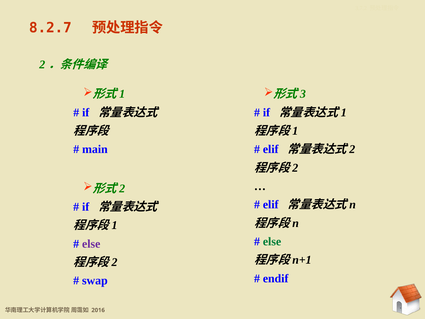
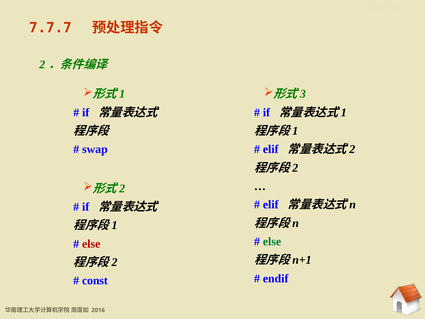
8.2.7: 8.2.7 -> 7.7.7 (50, 28)
main: main -> swap (95, 149)
else colour: purple -> red (91, 244)
swap: swap -> const (95, 281)
